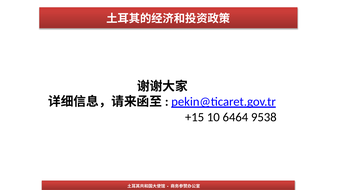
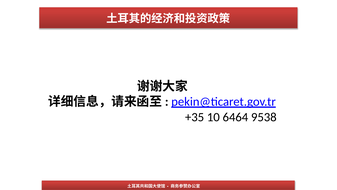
+15: +15 -> +35 (195, 117)
